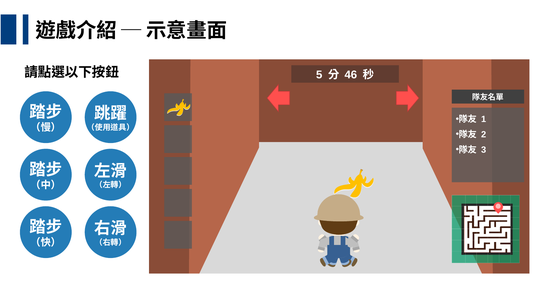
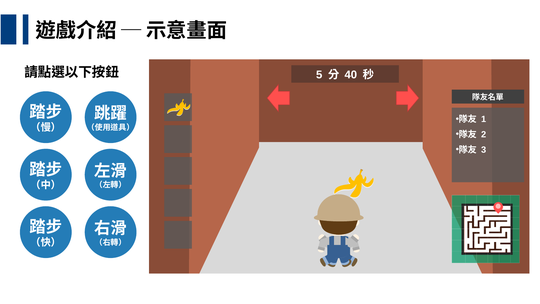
46: 46 -> 40 (351, 75)
